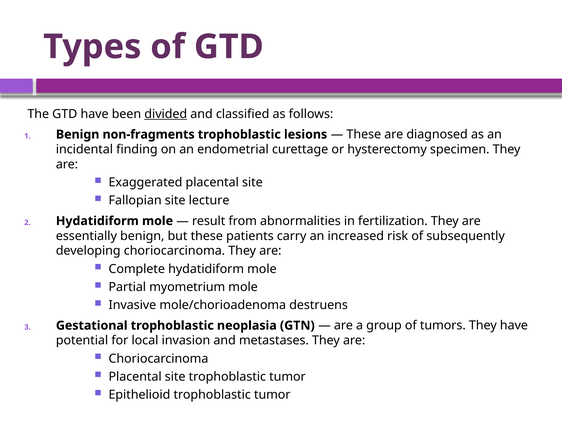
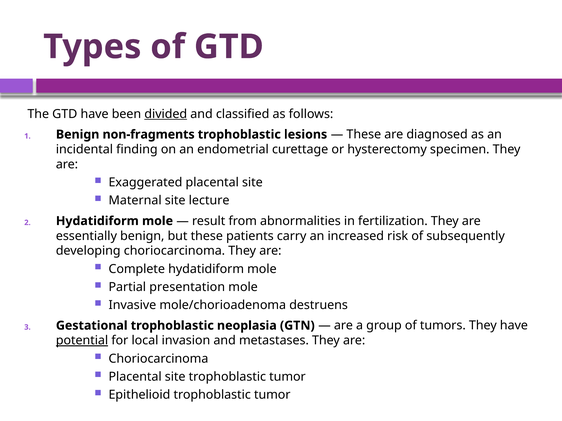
Fallopian: Fallopian -> Maternal (135, 201)
myometrium: myometrium -> presentation (187, 287)
potential underline: none -> present (82, 341)
